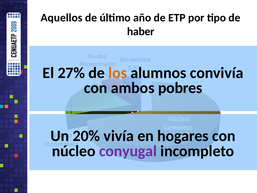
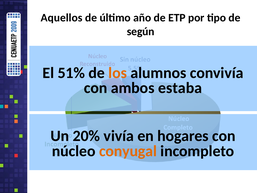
haber: haber -> según (141, 31)
27%: 27% -> 51% (71, 73)
pobres: pobres -> estaba (180, 88)
conyugal colour: purple -> orange (128, 151)
